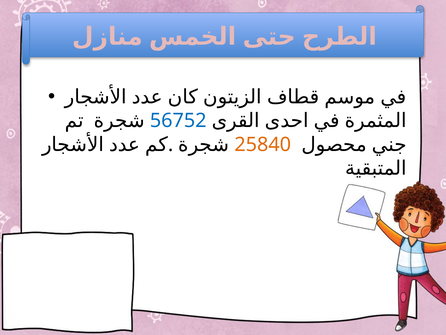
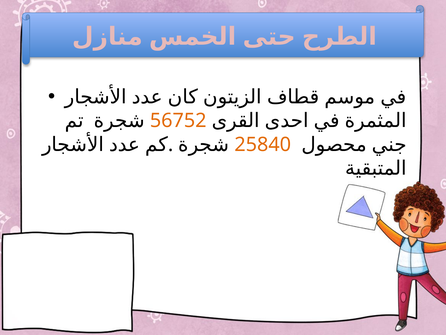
56752 colour: blue -> orange (178, 120)
